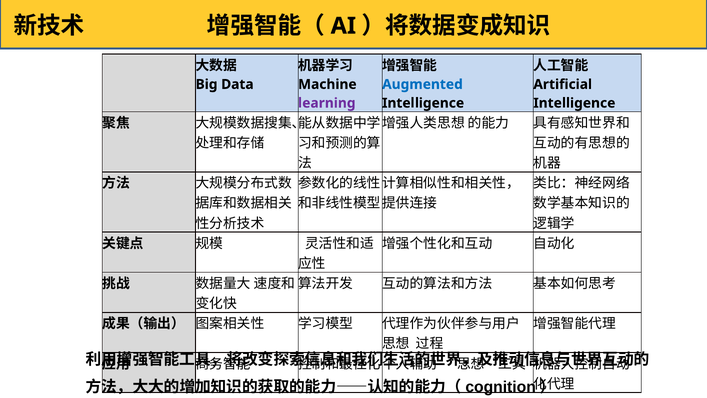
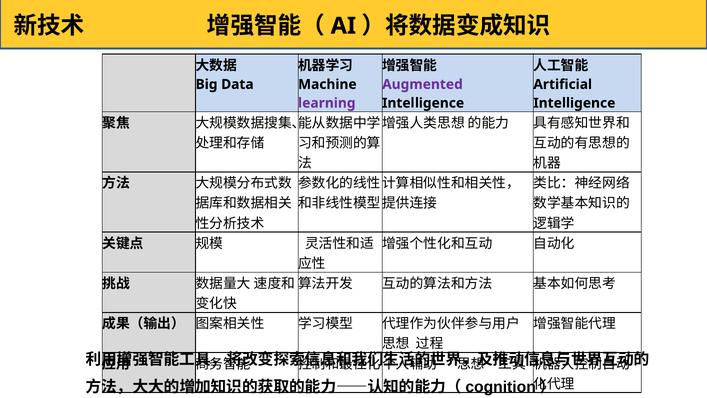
Augmented colour: blue -> purple (422, 84)
